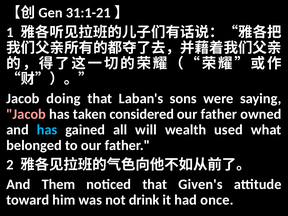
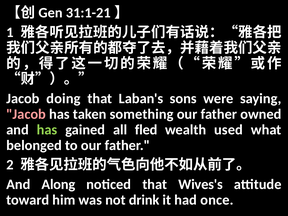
considered: considered -> something (142, 114)
has colour: light blue -> light green (47, 130)
will: will -> fled (146, 130)
Them: Them -> Along (58, 184)
Given's: Given's -> Wives's (201, 184)
